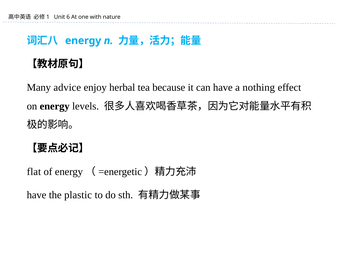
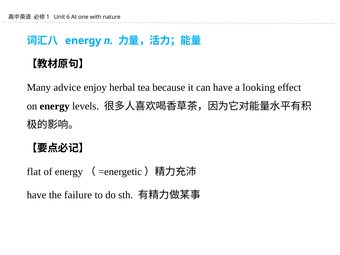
nothing: nothing -> looking (259, 87)
plastic: plastic -> failure (78, 195)
